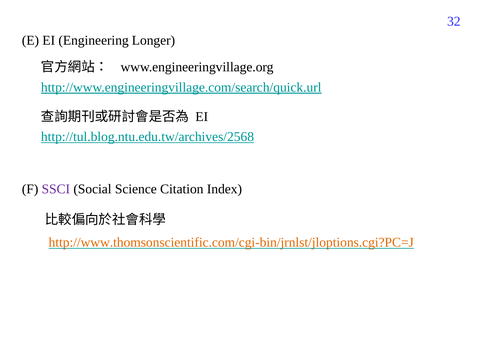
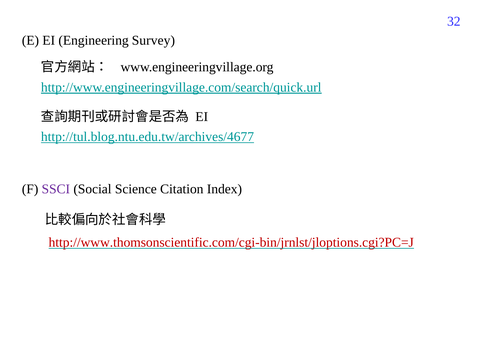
Longer: Longer -> Survey (153, 40)
http://tul.blog.ntu.edu.tw/archives/2568: http://tul.blog.ntu.edu.tw/archives/2568 -> http://tul.blog.ntu.edu.tw/archives/4677 (147, 137)
http://www.thomsonscientific.com/cgi-bin/jrnlst/jloptions.cgi?PC=J colour: orange -> red (231, 242)
